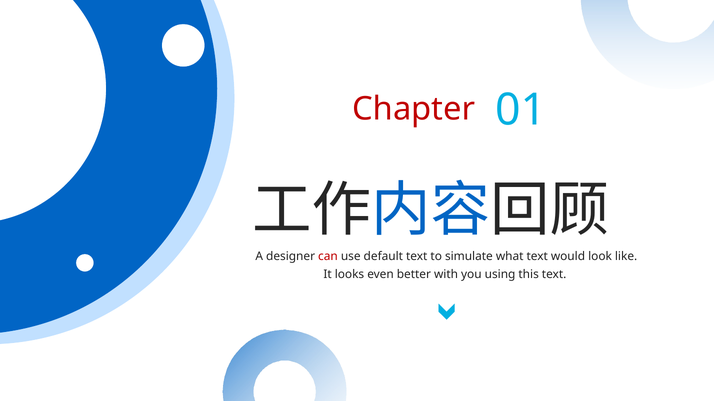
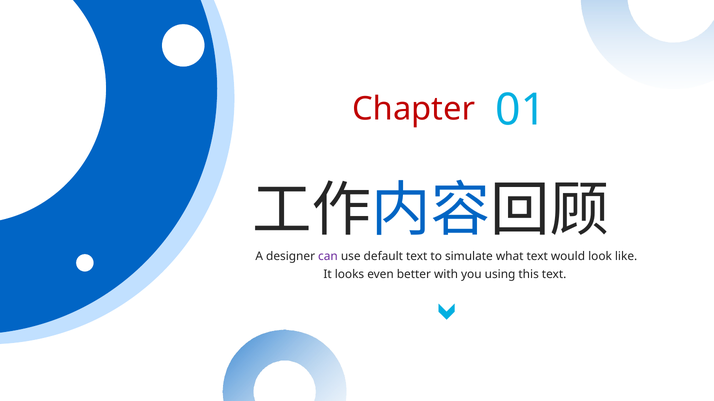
can colour: red -> purple (328, 257)
